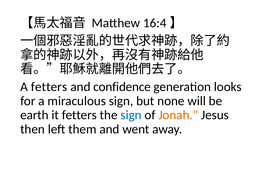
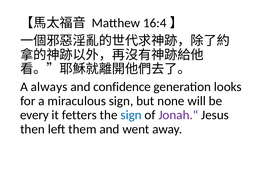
A fetters: fetters -> always (49, 87)
earth: earth -> every (34, 115)
Jonah colour: orange -> purple (178, 115)
